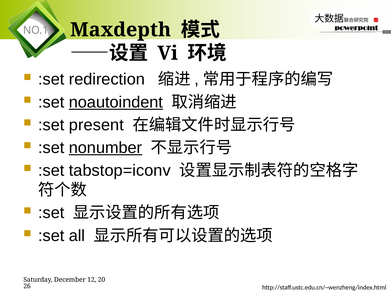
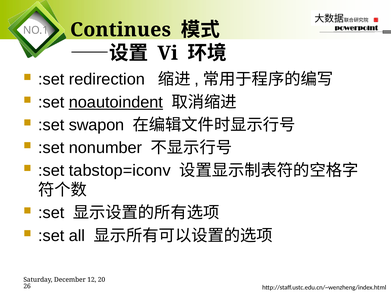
Maxdepth: Maxdepth -> Continues (121, 30)
present: present -> swapon (97, 125)
nonumber underline: present -> none (106, 148)
